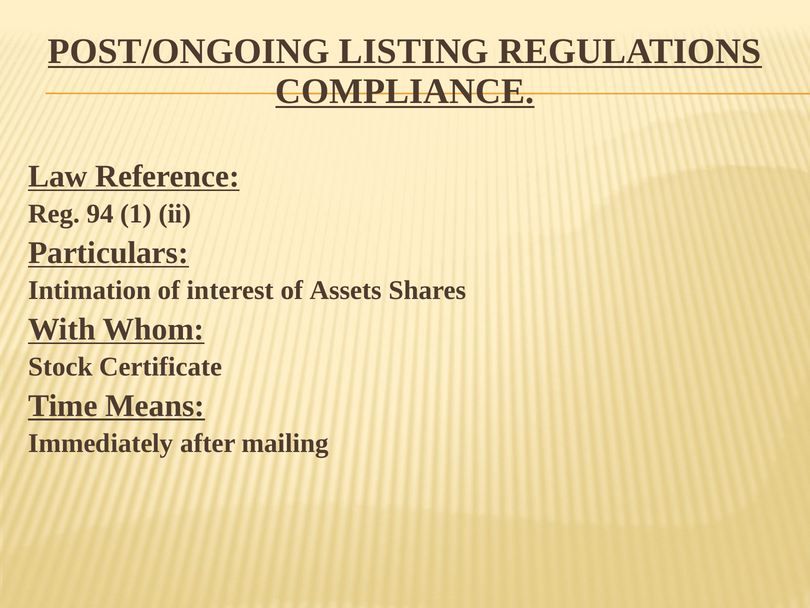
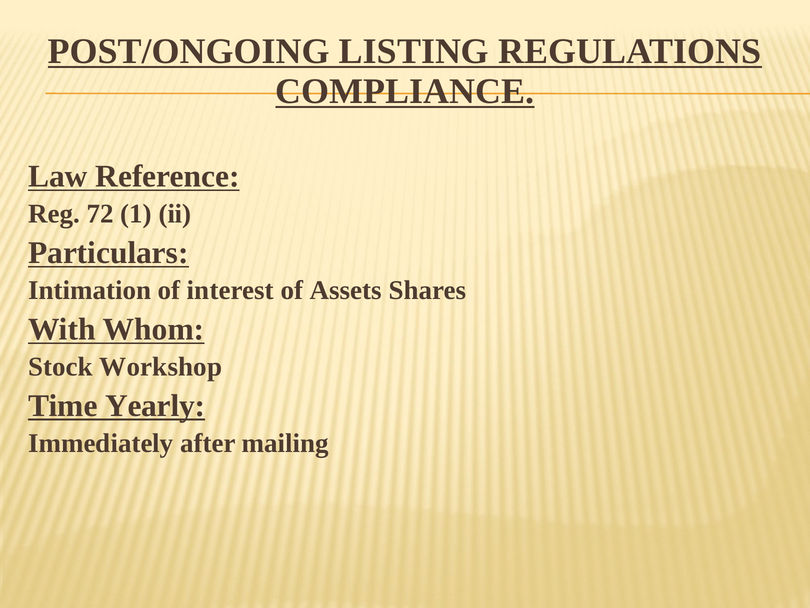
94: 94 -> 72 (100, 214)
Certificate: Certificate -> Workshop (161, 367)
Means: Means -> Yearly (155, 405)
